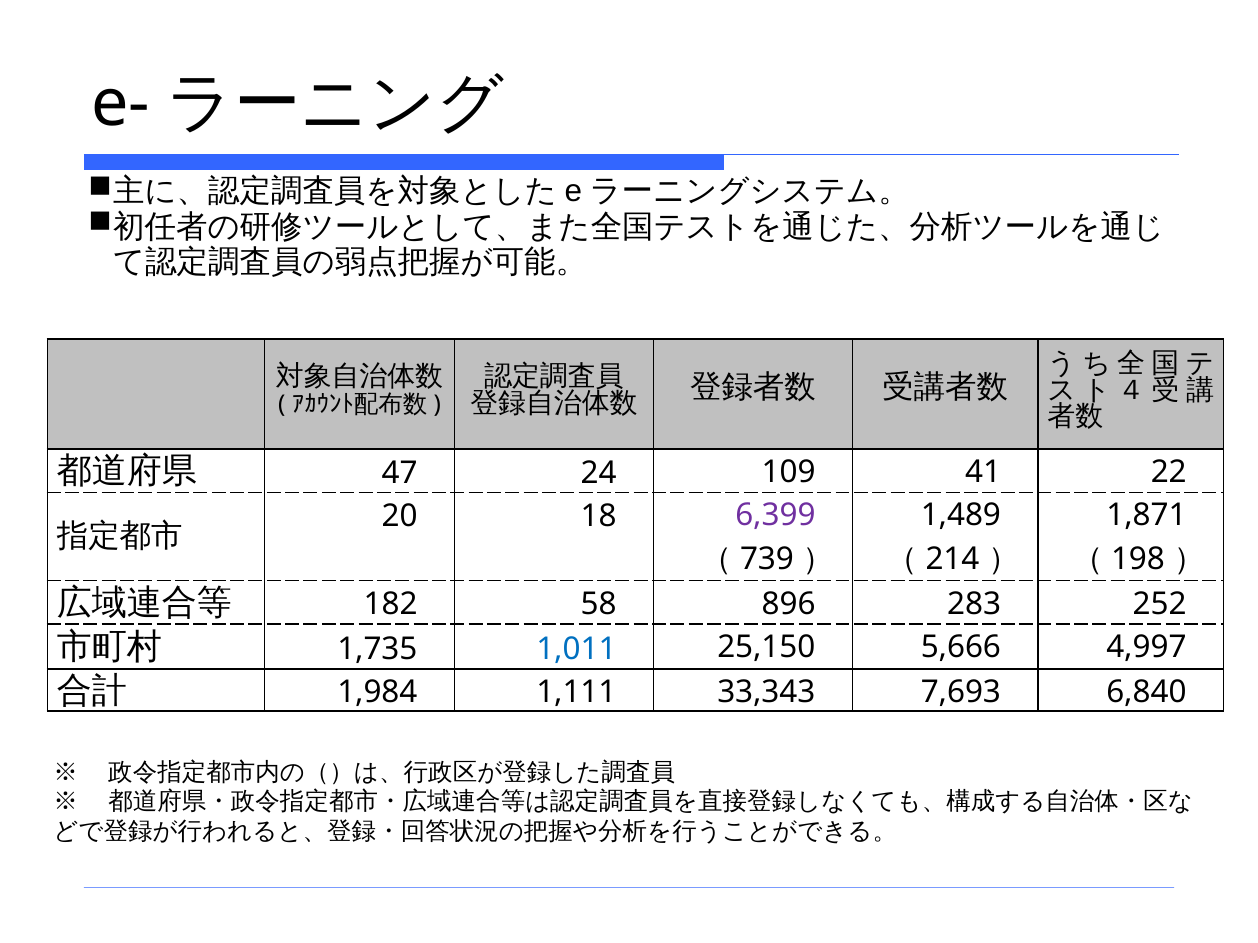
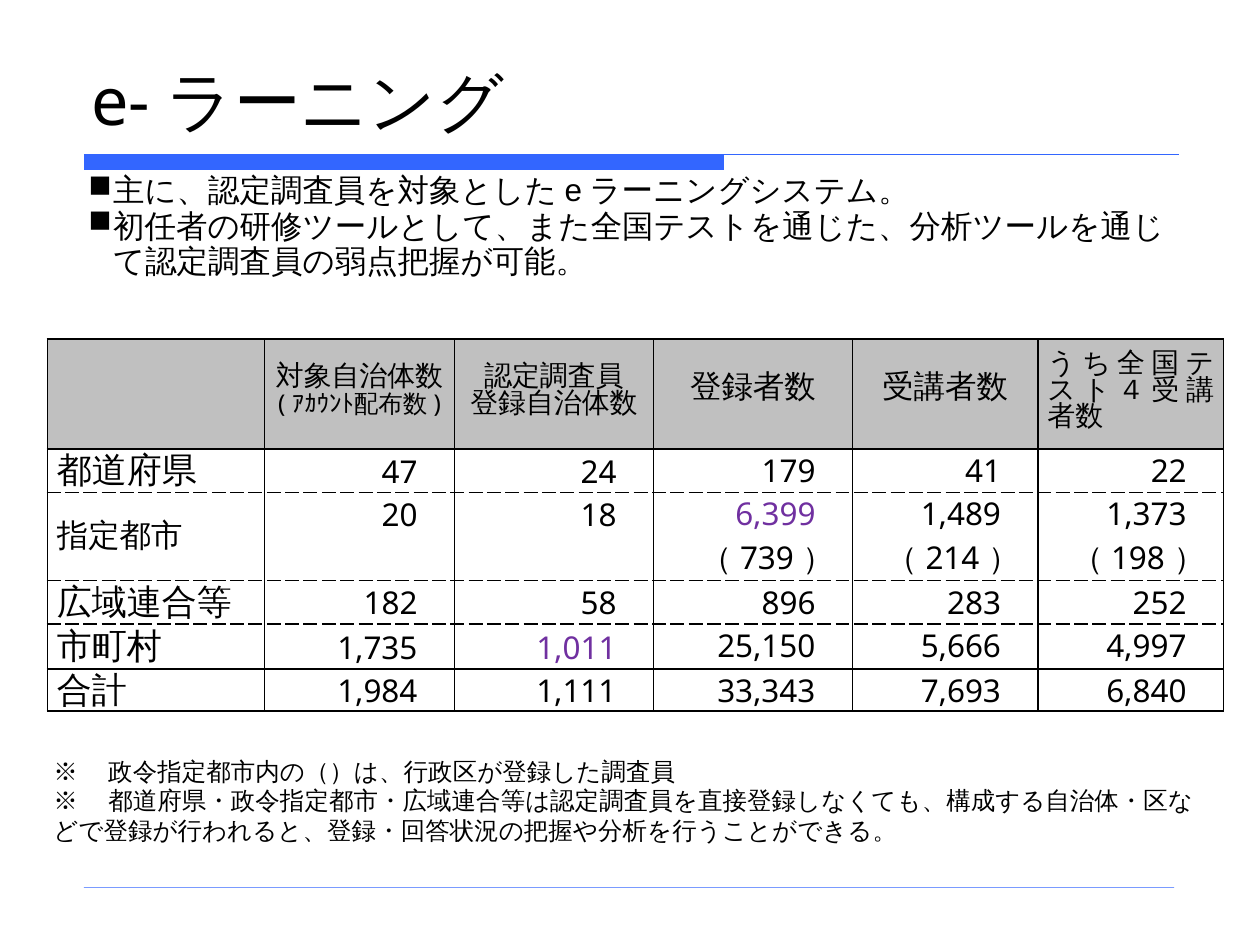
109: 109 -> 179 (789, 473)
1,871: 1,871 -> 1,373 (1146, 516)
1,011 colour: blue -> purple (576, 650)
